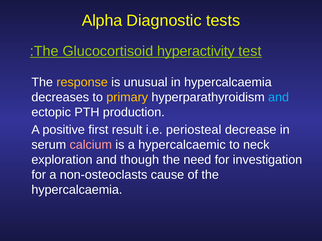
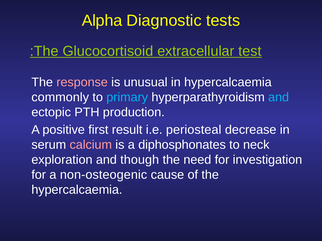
hyperactivity: hyperactivity -> extracellular (196, 51)
response colour: yellow -> pink (82, 82)
decreases: decreases -> commonly (60, 97)
primary colour: yellow -> light blue (127, 97)
hypercalcaemic: hypercalcaemic -> diphosphonates (182, 145)
non-osteoclasts: non-osteoclasts -> non-osteogenic (104, 175)
